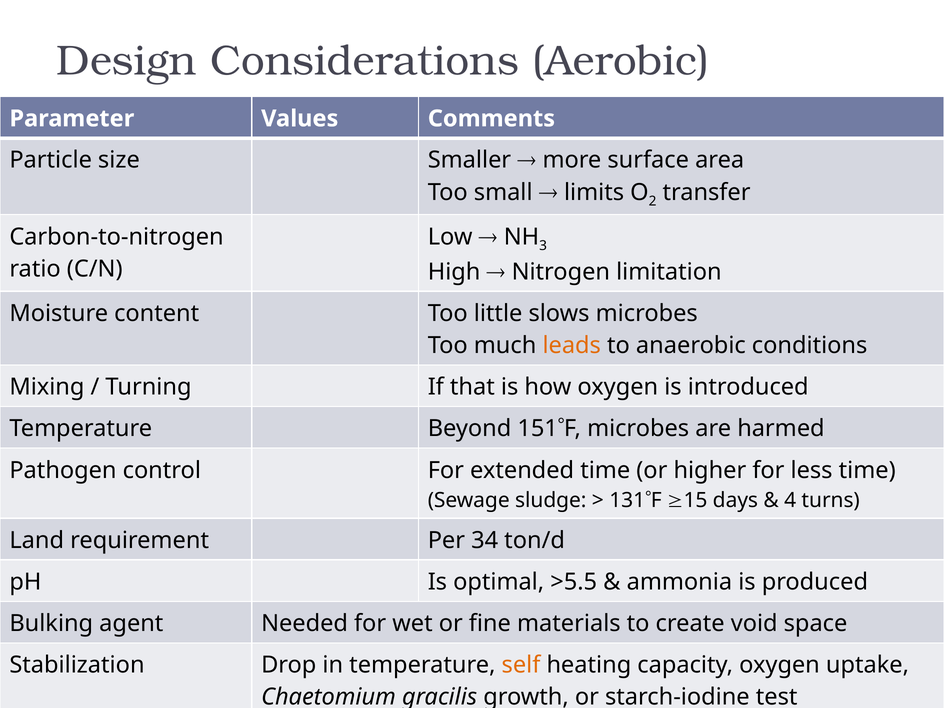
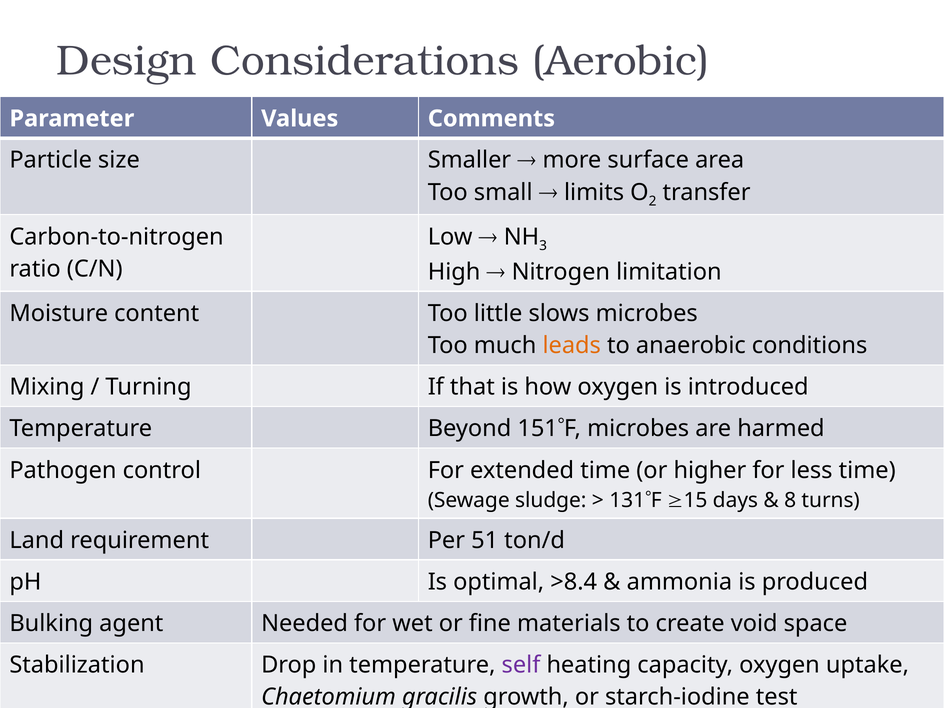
4: 4 -> 8 (790, 500)
34: 34 -> 51 (485, 540)
>5.5: >5.5 -> >8.4 (574, 582)
self colour: orange -> purple (521, 665)
